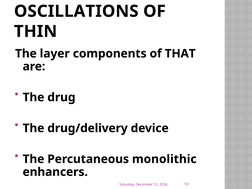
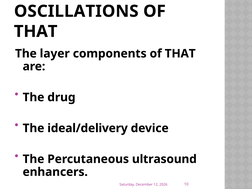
THIN: THIN -> THAT (36, 31)
drug/delivery: drug/delivery -> ideal/delivery (88, 128)
monolithic: monolithic -> ultrasound (164, 159)
